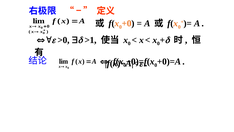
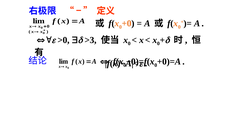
>1: >1 -> >3 (91, 40)
